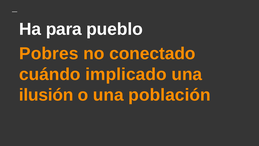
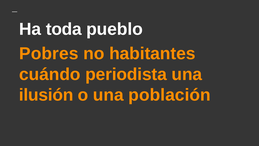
para: para -> toda (64, 29)
conectado: conectado -> habitantes (152, 53)
implicado: implicado -> periodista (126, 74)
